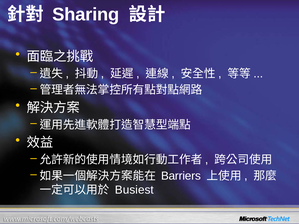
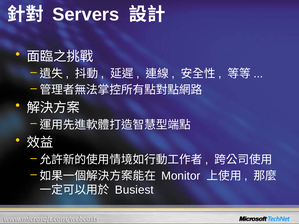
Sharing: Sharing -> Servers (86, 15)
Barriers: Barriers -> Monitor (181, 176)
